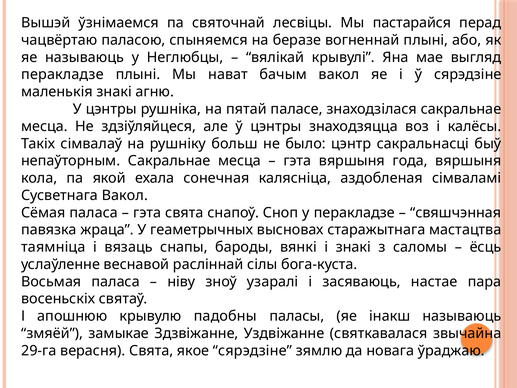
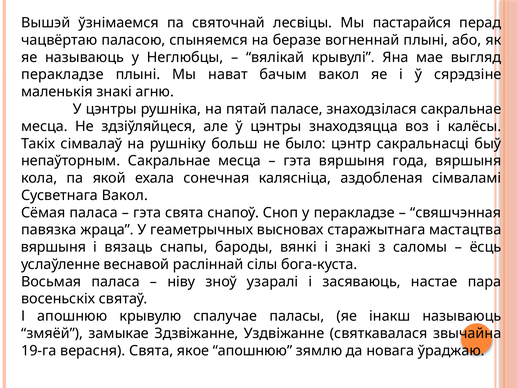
таямніца: таямніца -> вяршыня (53, 247)
падобны: падобны -> спалучае (225, 316)
29-га: 29-га -> 19-га (39, 350)
якое сярэдзіне: сярэдзіне -> апошнюю (253, 350)
